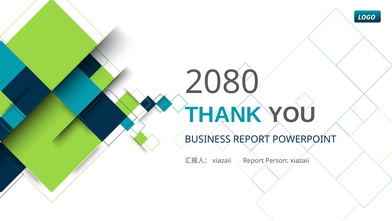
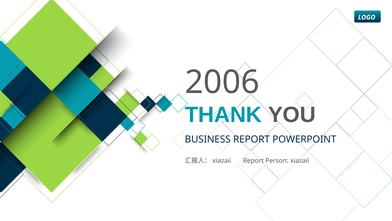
2080: 2080 -> 2006 (222, 82)
